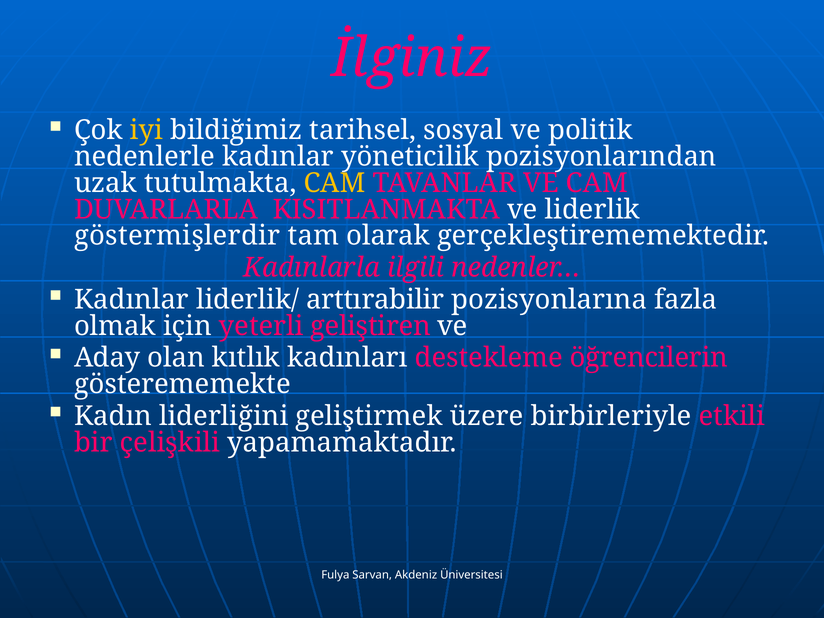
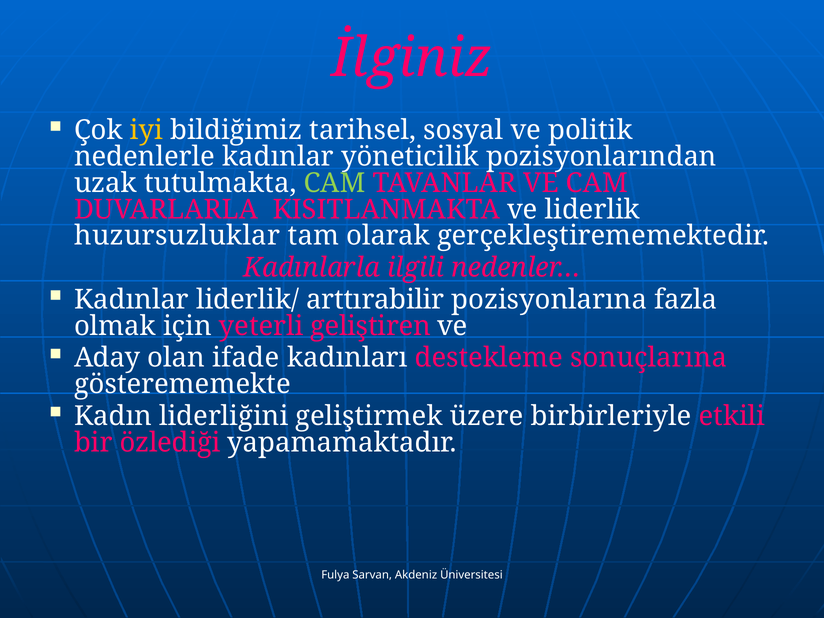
CAM colour: yellow -> light green (334, 183)
göstermişlerdir: göstermişlerdir -> huzursuzluklar (177, 236)
kıtlık: kıtlık -> ifade (246, 358)
öğrencilerin: öğrencilerin -> sonuçlarına (649, 358)
çelişkili: çelişkili -> özlediği (170, 442)
